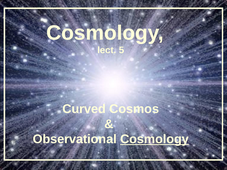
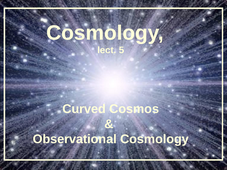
Cosmology underline: present -> none (154, 139)
